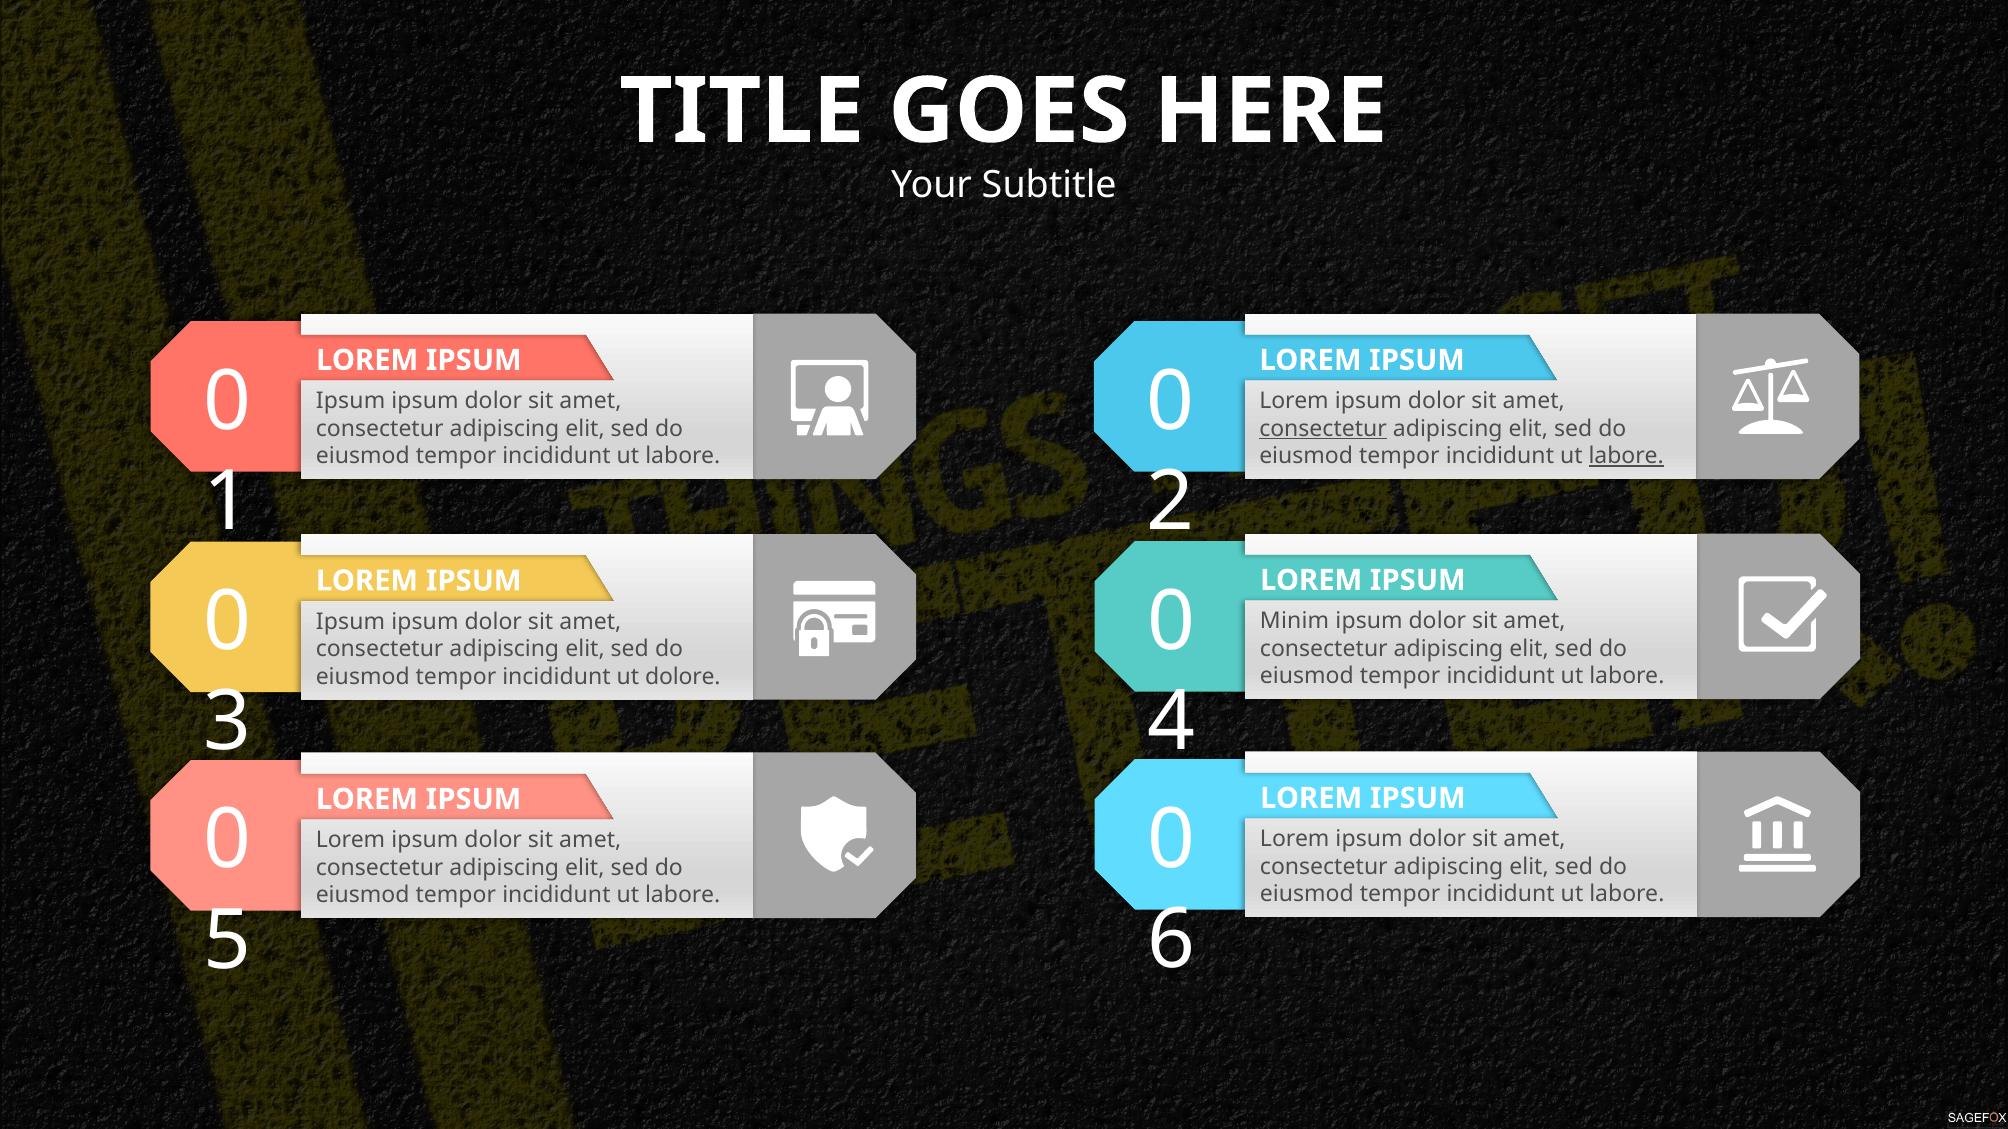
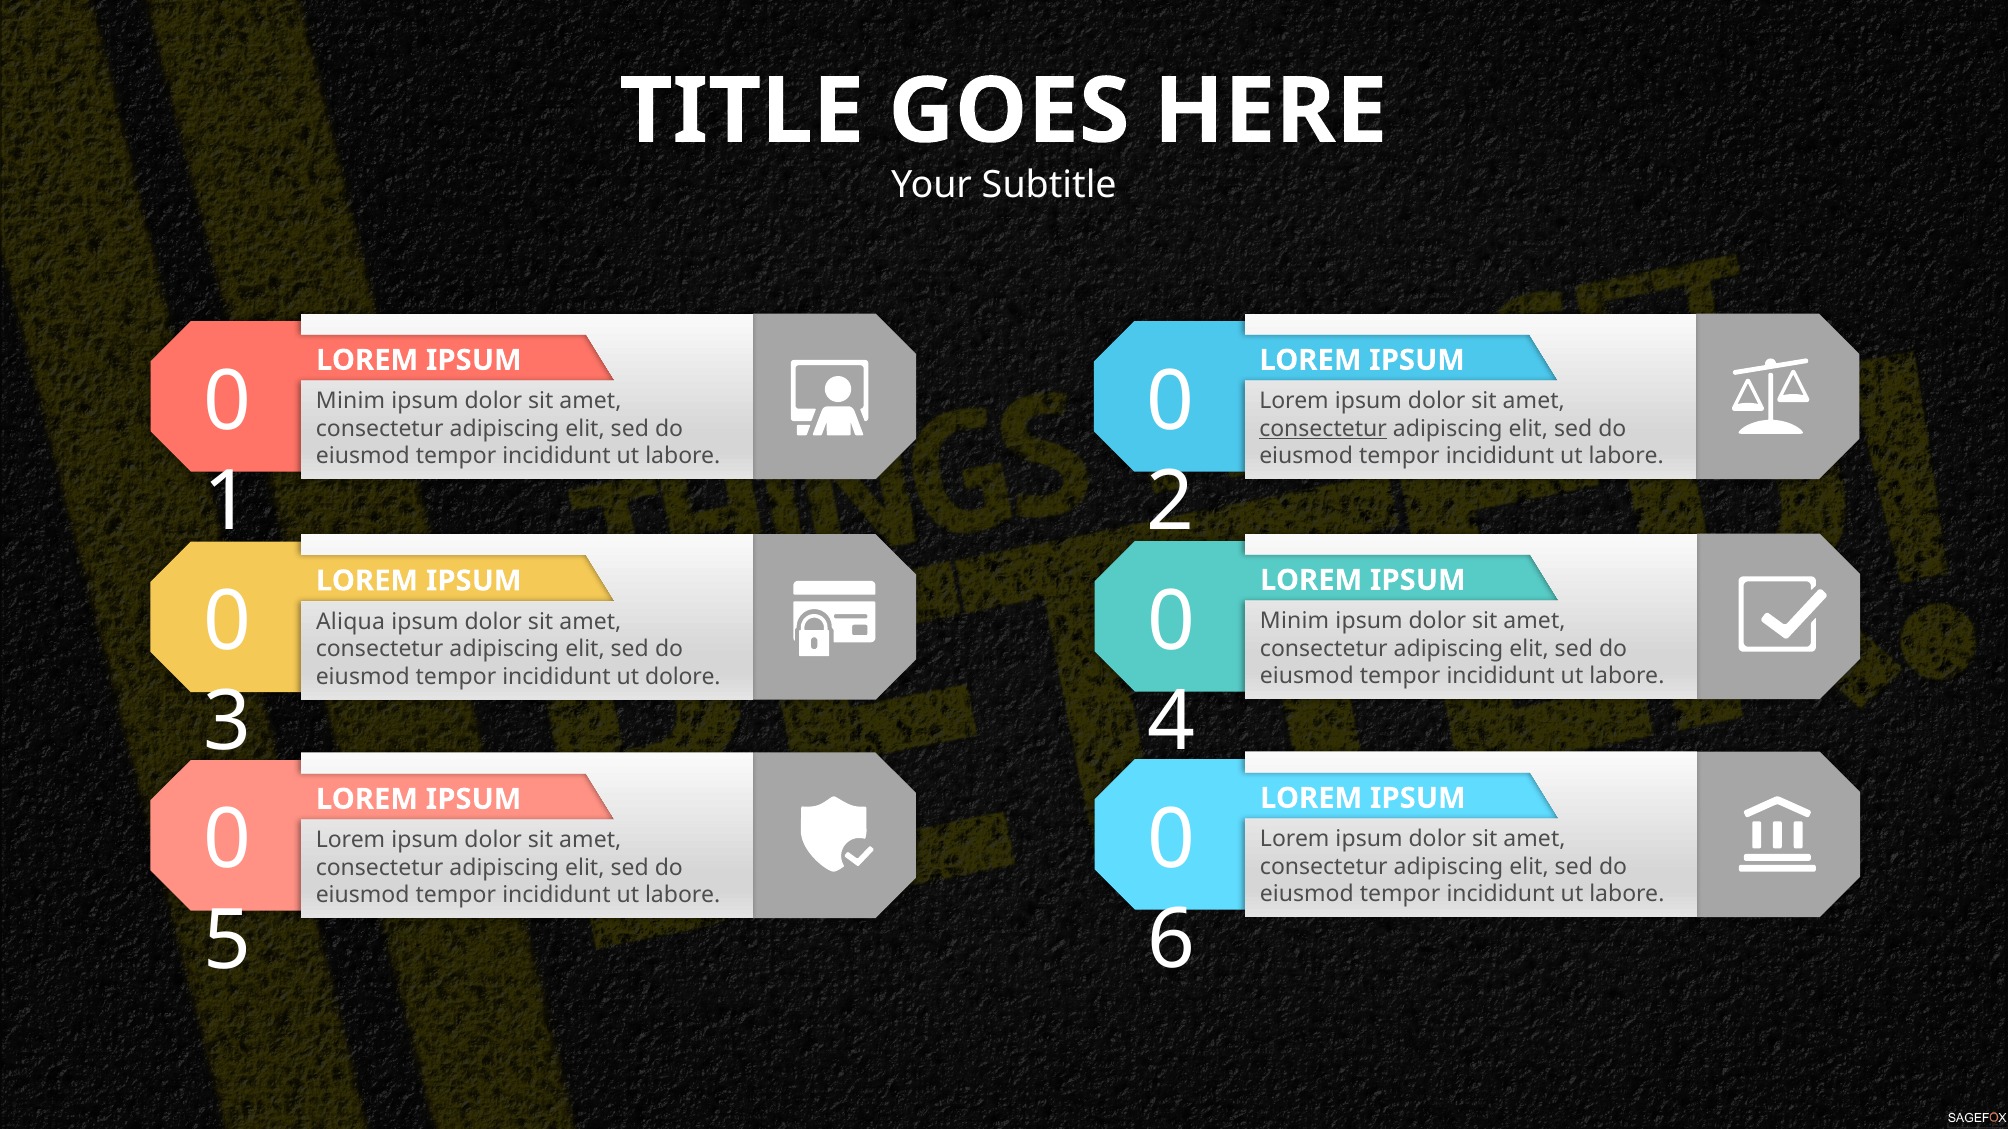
Ipsum: Ipsum -> Minim (351, 401)
labore underline: present -> none (1626, 456)
Ipsum: Ipsum -> Aliqua (351, 622)
